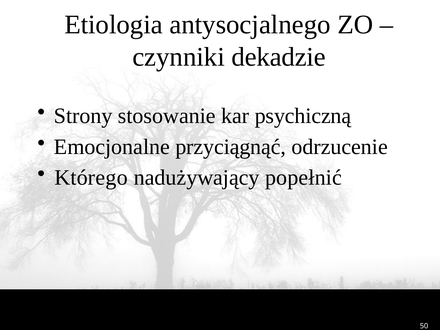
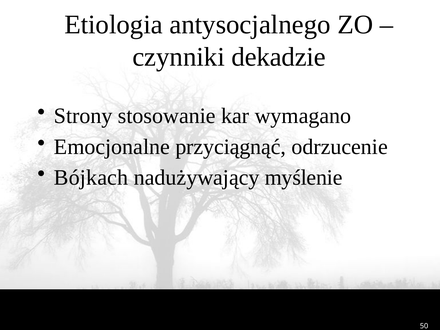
psychiczną: psychiczną -> wymagano (303, 116)
Którego: Którego -> Bójkach (91, 178)
popełnić: popełnić -> myślenie (304, 178)
